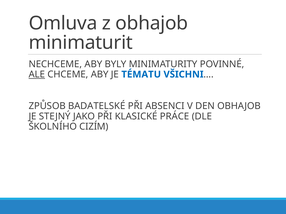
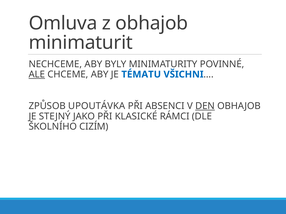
BADATELSKÉ: BADATELSKÉ -> UPOUTÁVKA (97, 106)
DEN underline: none -> present (205, 106)
PRÁCE: PRÁCE -> RÁMCI (175, 117)
